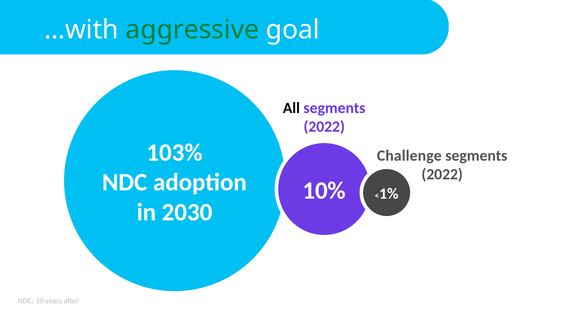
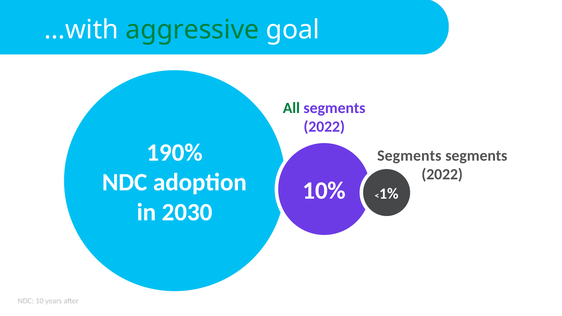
All colour: black -> green (291, 108)
103%: 103% -> 190% (175, 153)
Challenge: Challenge -> Segments (409, 156)
